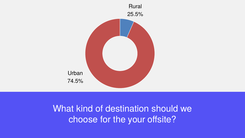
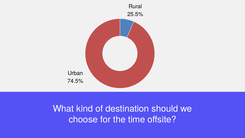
your: your -> time (137, 119)
